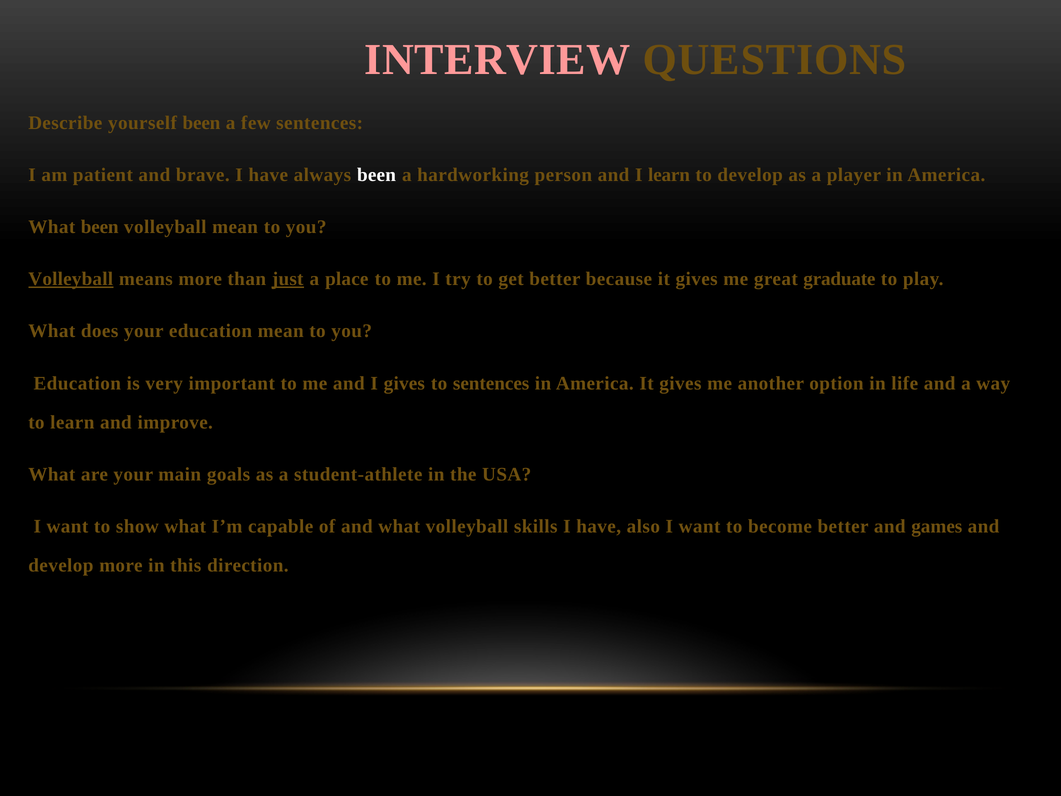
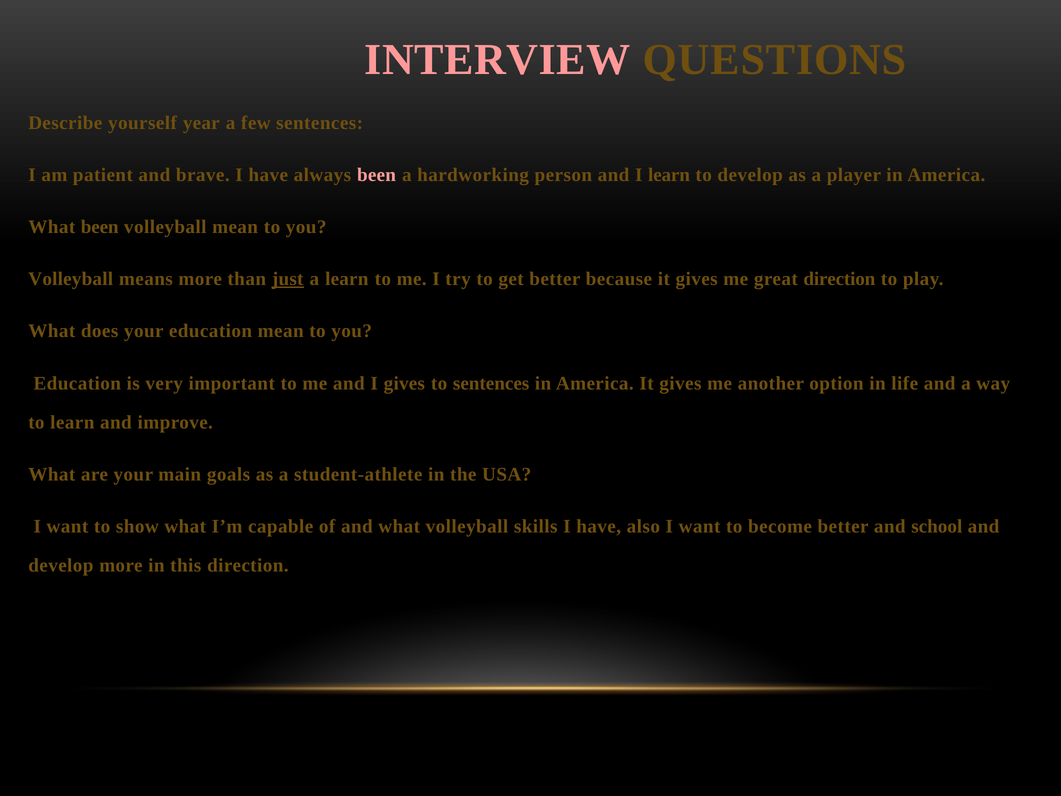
yourself been: been -> year (201, 123)
been colour: white -> pink (376, 175)
Volleyball underline: present -> none (71, 279)
a place: place -> learn (347, 279)
great graduate: graduate -> direction (839, 279)
games: games -> school (937, 526)
